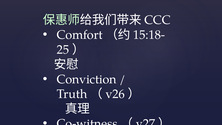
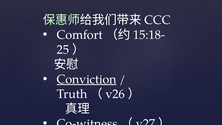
Conviction underline: none -> present (87, 79)
